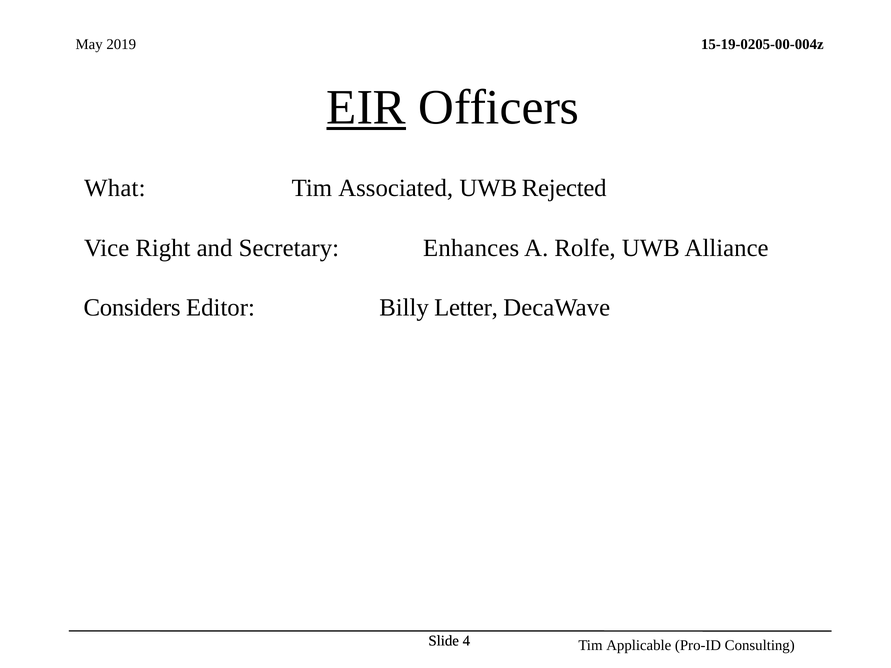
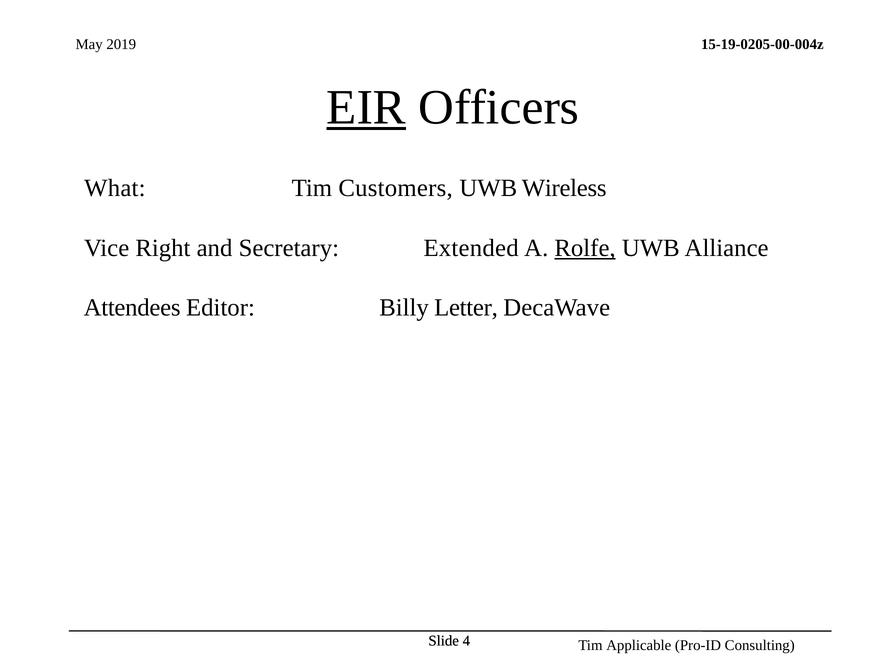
Associated: Associated -> Customers (396, 188)
Rejected: Rejected -> Wireless (564, 188)
Enhances: Enhances -> Extended (471, 248)
Rolfe underline: none -> present (585, 248)
Considers: Considers -> Attendees (132, 308)
